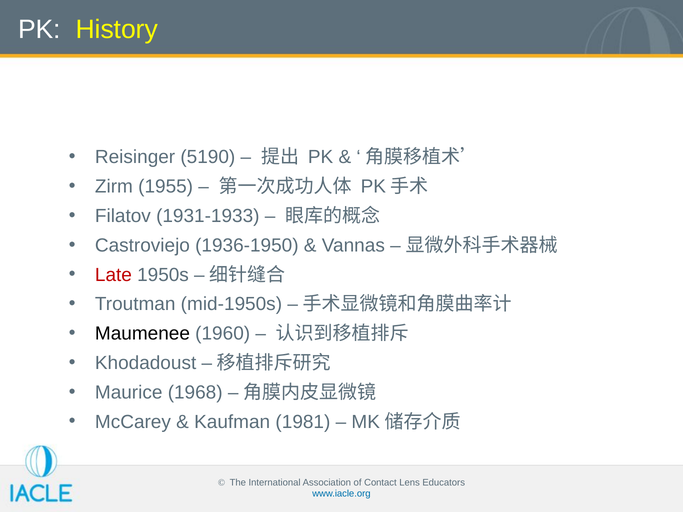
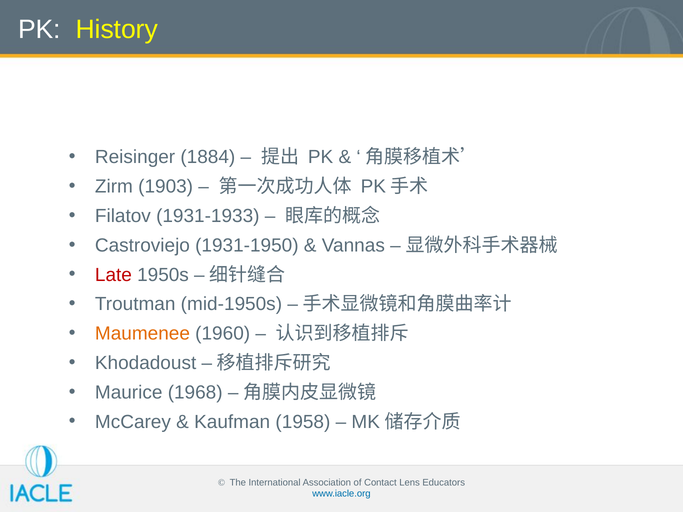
5190: 5190 -> 1884 (208, 157)
1955: 1955 -> 1903 (166, 187)
1936-1950: 1936-1950 -> 1931-1950 (247, 246)
Maumenee colour: black -> orange (142, 334)
1981: 1981 -> 1958 (303, 422)
